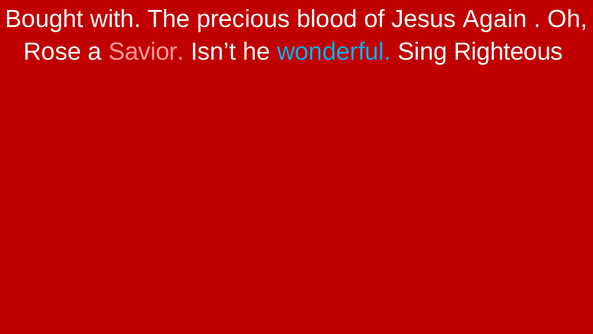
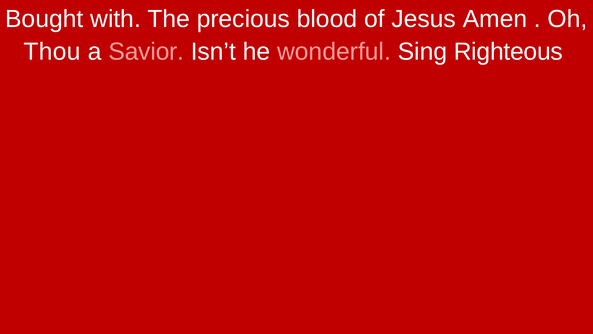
Again: Again -> Amen (495, 19)
Rose: Rose -> Thou (52, 52)
wonderful colour: light blue -> pink (334, 52)
